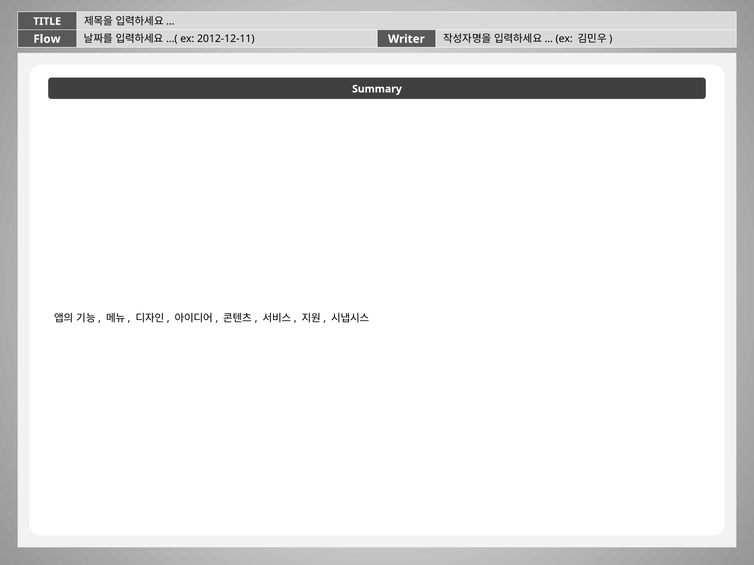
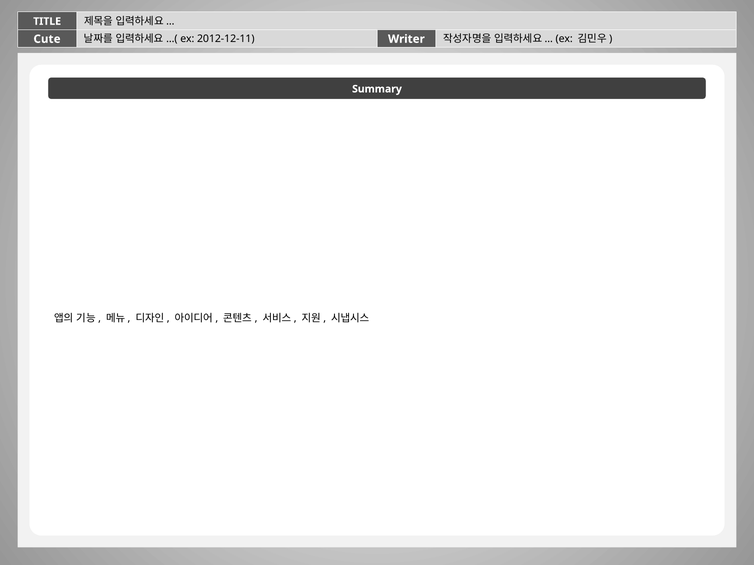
Flow: Flow -> Cute (47, 39)
